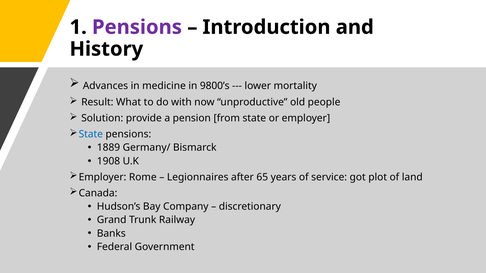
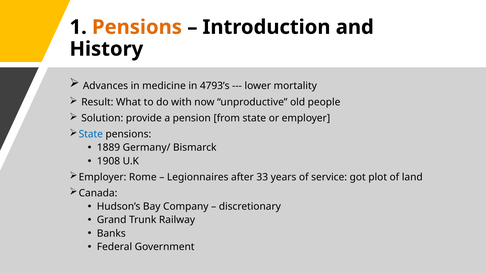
Pensions colour: purple -> orange (137, 27)
9800’s: 9800’s -> 4793’s (215, 86)
65: 65 -> 33 (262, 177)
